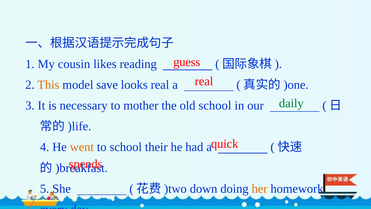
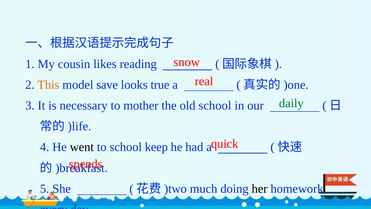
guess: guess -> snow (187, 62)
looks real: real -> true (160, 85)
went colour: orange -> black (82, 147)
their: their -> keep (156, 147)
down: down -> much (204, 188)
her colour: orange -> black (260, 188)
